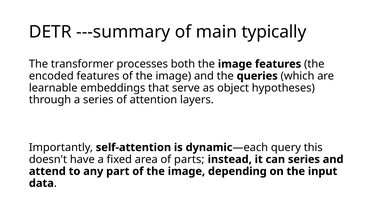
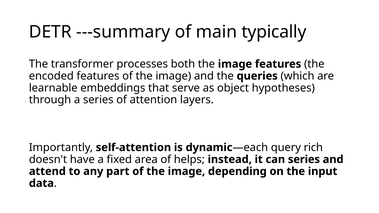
this: this -> rich (313, 148)
parts: parts -> helps (189, 160)
